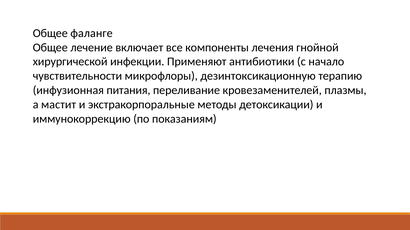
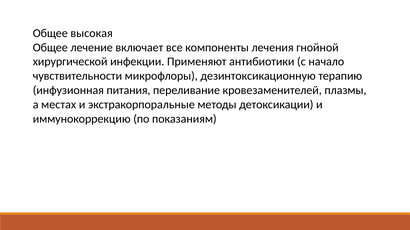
фаланге: фаланге -> высокая (92, 33)
мастит: мастит -> местах (59, 105)
